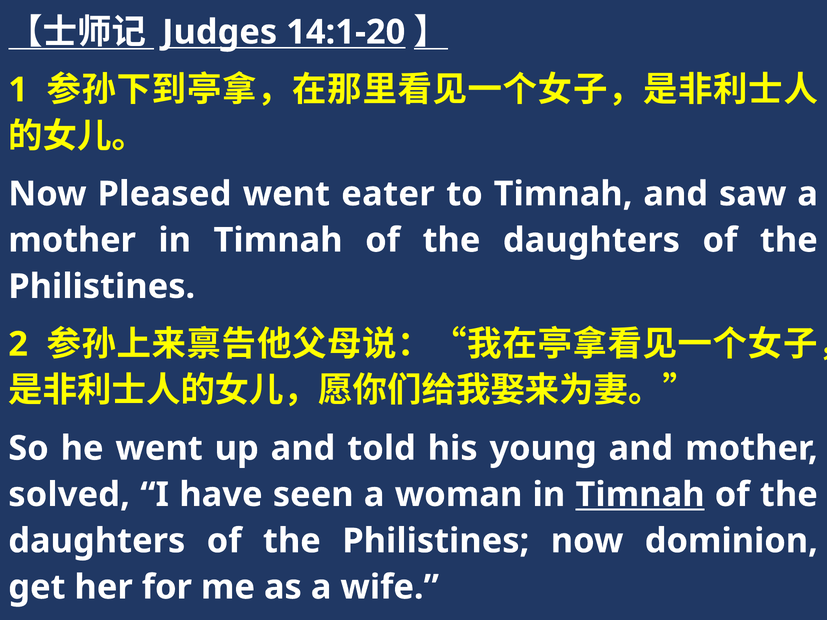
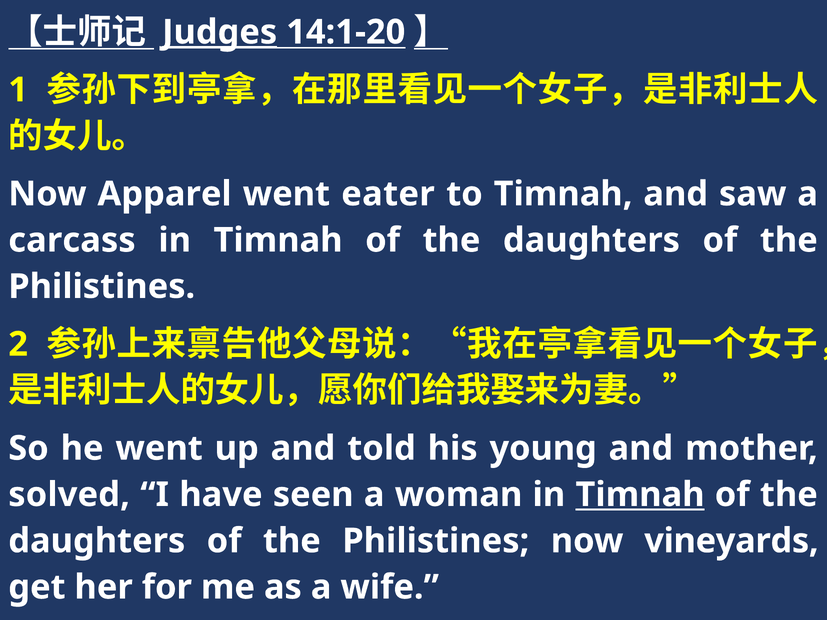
Judges underline: none -> present (220, 32)
Pleased: Pleased -> Apparel (165, 194)
mother: mother -> carcass (72, 240)
dominion: dominion -> vineyards (731, 541)
